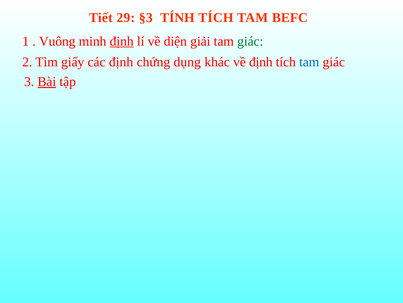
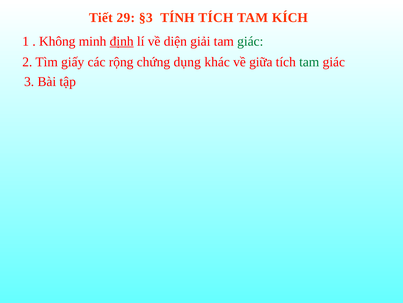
BEFC: BEFC -> KÍCH (290, 18)
Vuông: Vuông -> Không (57, 41)
các định: định -> rộng (121, 62)
về định: định -> giữa (261, 62)
tam colour: blue -> green (309, 62)
Bài underline: present -> none (47, 82)
